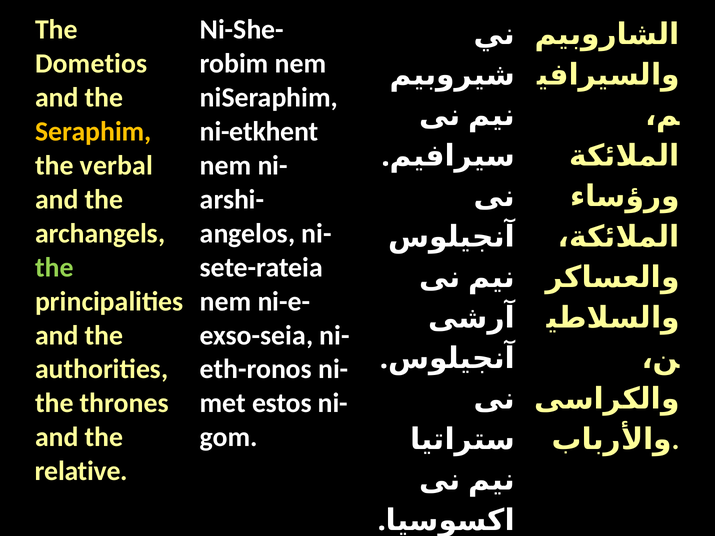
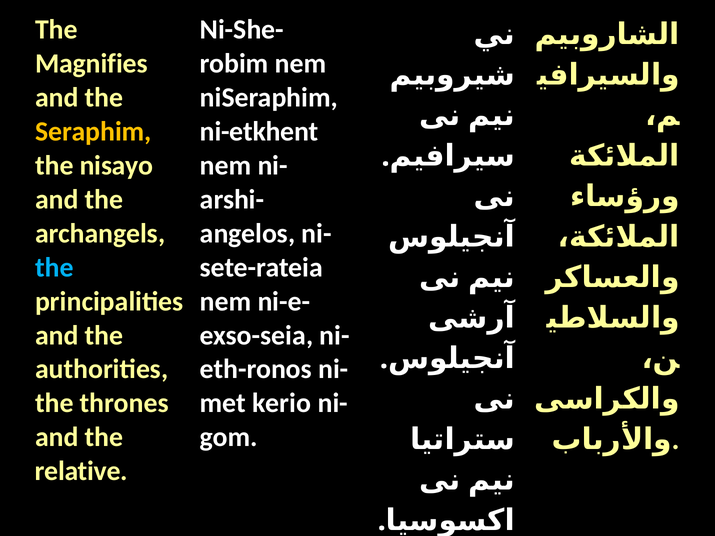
Dometios: Dometios -> Magnifies (91, 64)
verbal: verbal -> nisayo (117, 166)
the colour: light green -> light blue (54, 268)
estos: estos -> kerio (282, 403)
